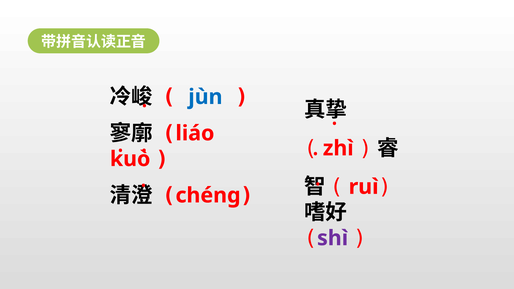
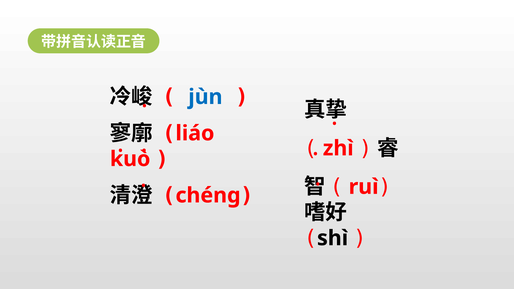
shì colour: purple -> black (333, 238)
